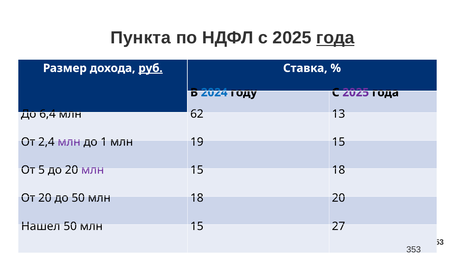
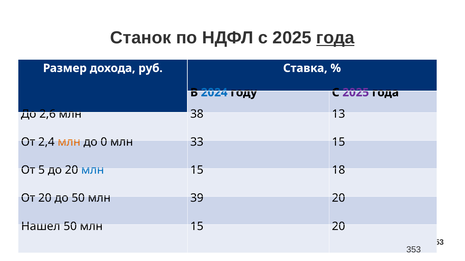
Пункта: Пункта -> Станок (141, 38)
руб underline: present -> none (150, 68)
6,4: 6,4 -> 2,6 (48, 114)
62: 62 -> 38 (197, 114)
млн colour: purple -> orange (69, 142)
1: 1 -> 0 (104, 142)
19: 19 -> 33 (197, 142)
млн colour: purple -> blue (93, 170)
млн 18: 18 -> 39 (197, 199)
15 27: 27 -> 20 (339, 227)
